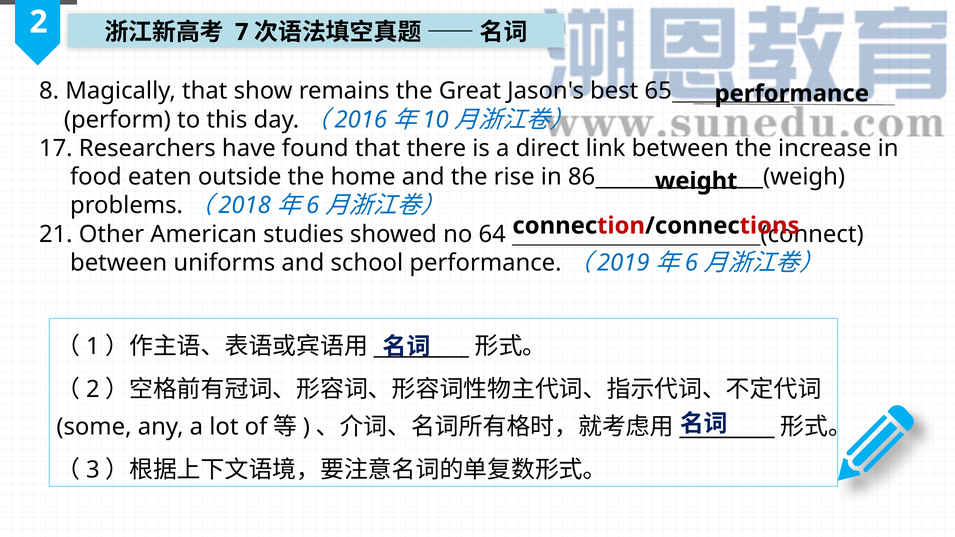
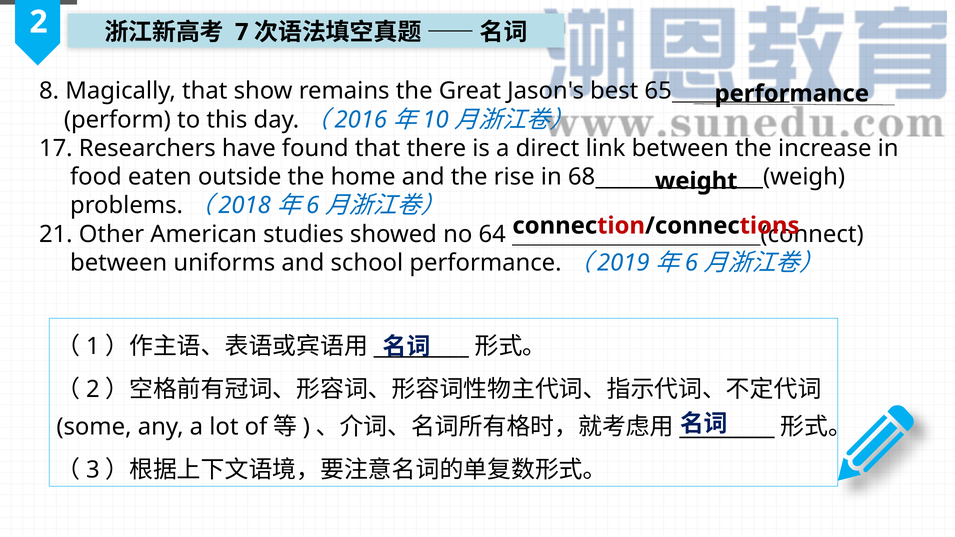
86: 86 -> 68 (582, 177)
